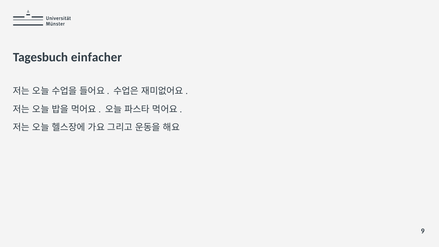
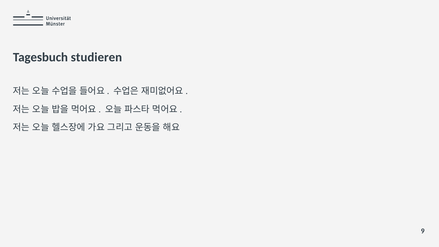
einfacher: einfacher -> studieren (96, 57)
